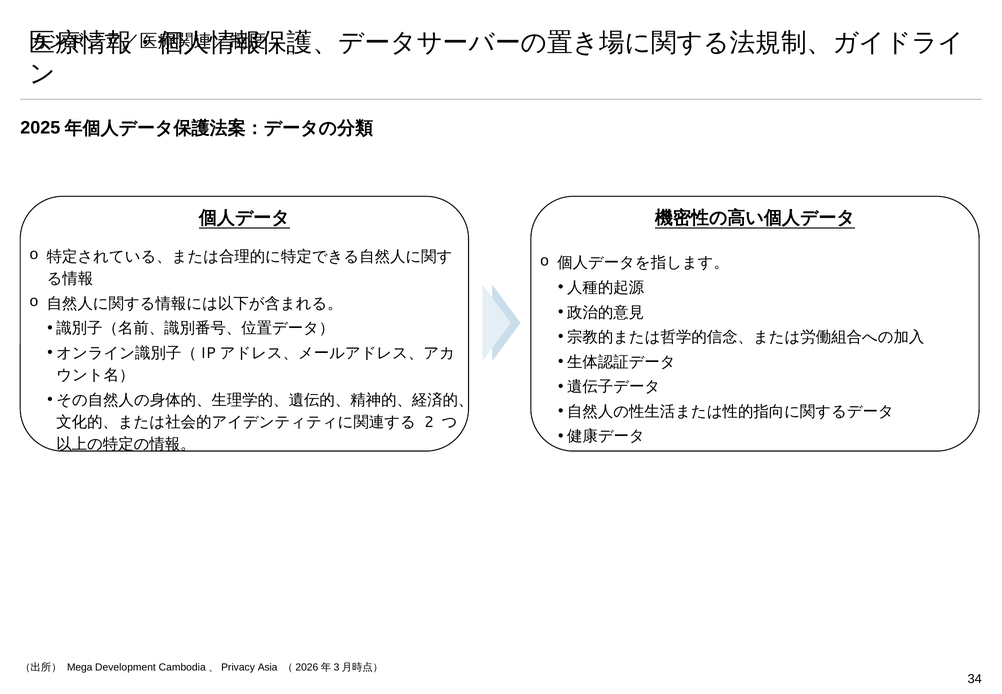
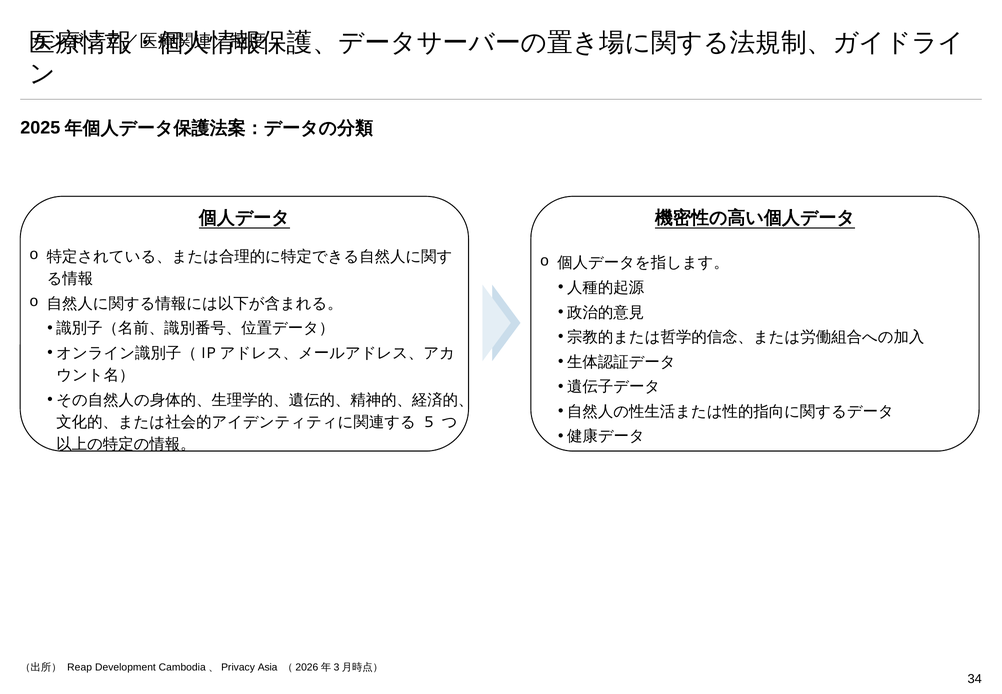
2: 2 -> 5 (429, 422)
Mega: Mega -> Reap (80, 667)
